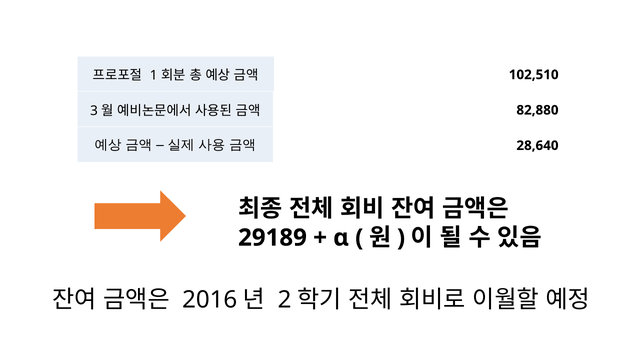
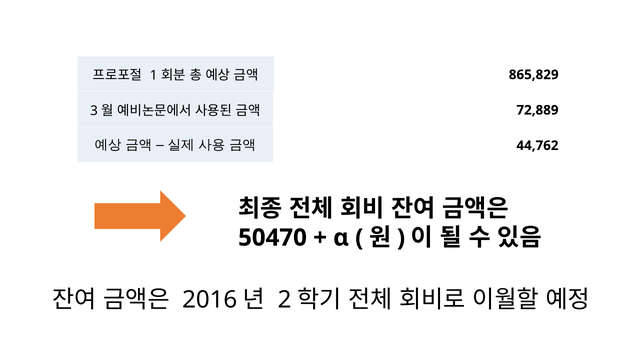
102,510: 102,510 -> 865,829 (534, 75)
82,880: 82,880 -> 72,889 (537, 110)
28,640: 28,640 -> 44,762 (537, 146)
29189: 29189 -> 50470 (272, 238)
